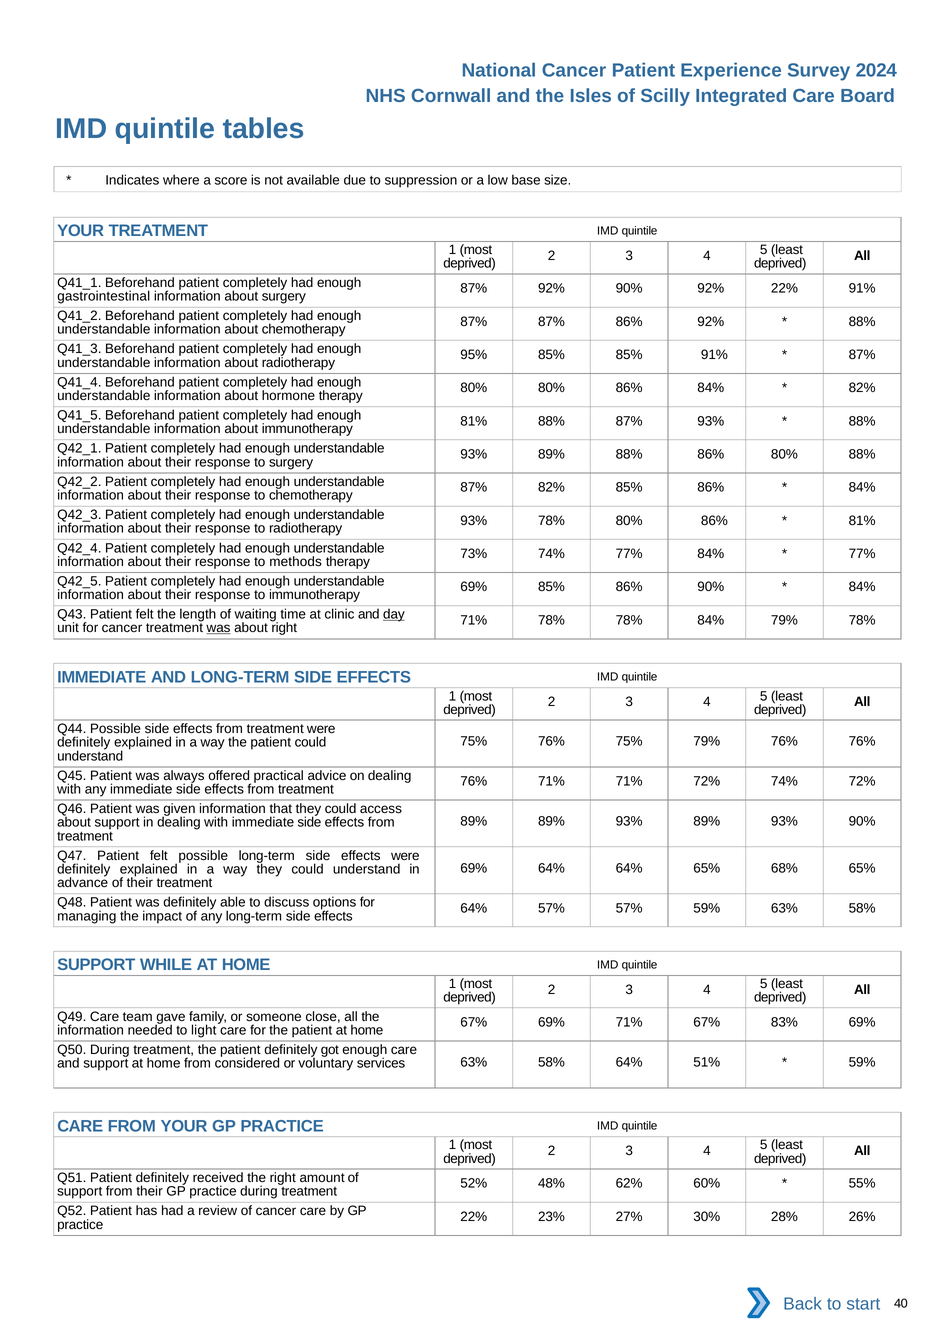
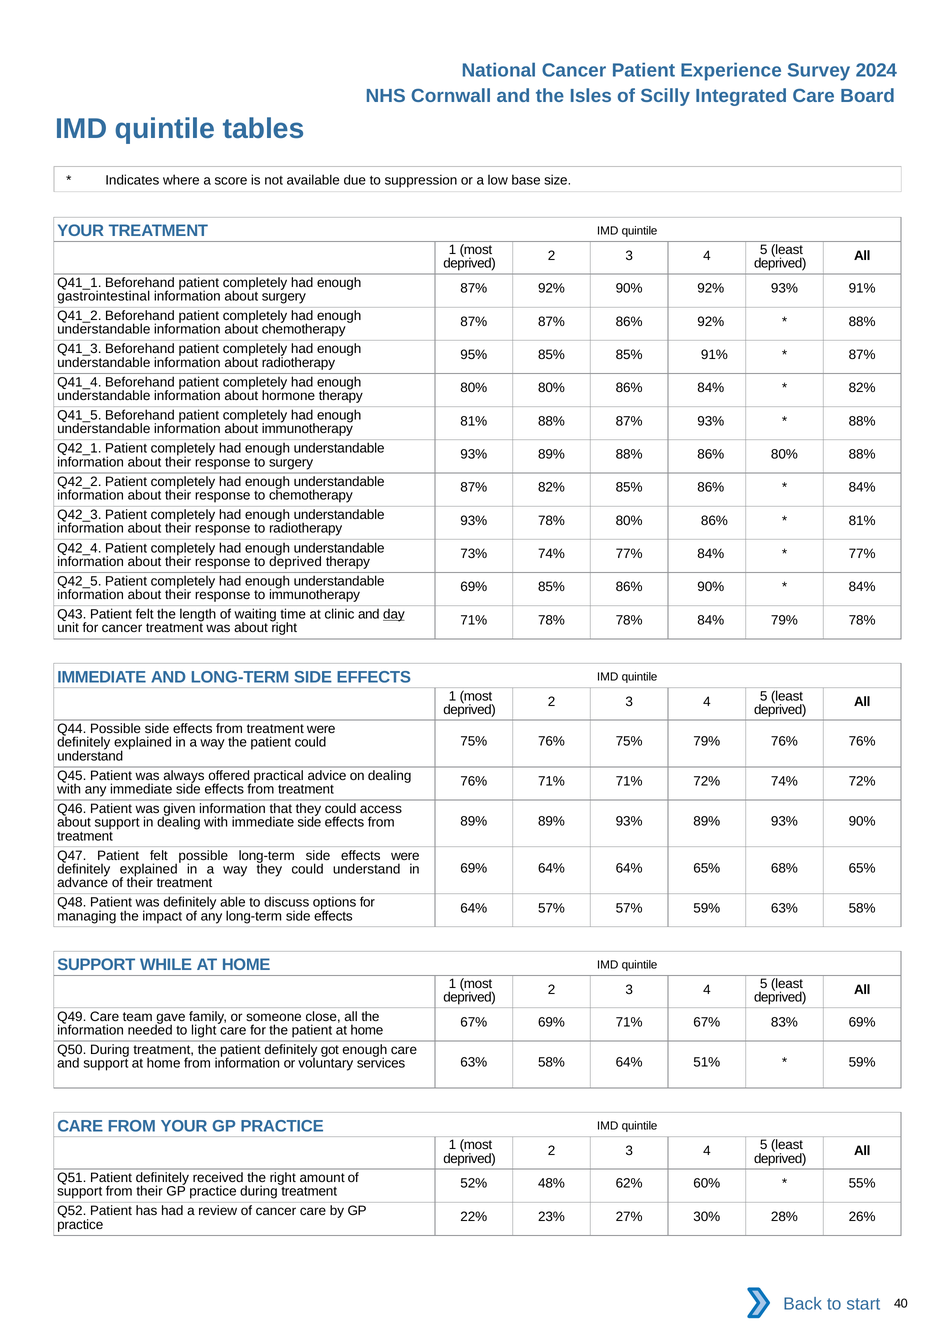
92% 22%: 22% -> 93% (784, 288)
to methods: methods -> deprived (296, 562)
was underline: present -> none (219, 628)
from considered: considered -> information (247, 1064)
